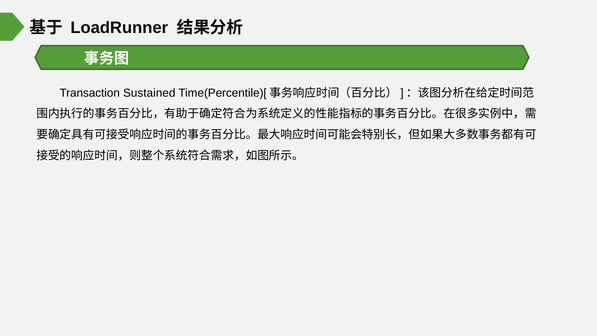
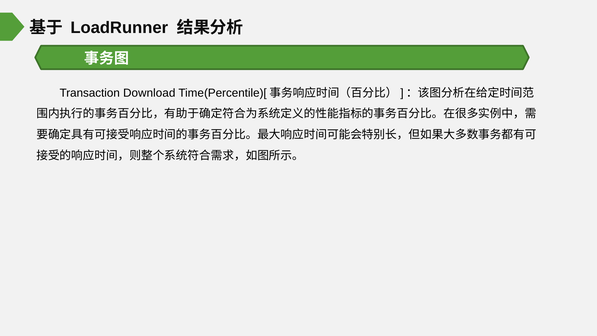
Sustained: Sustained -> Download (149, 93)
